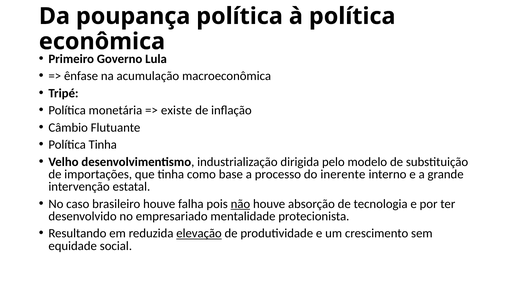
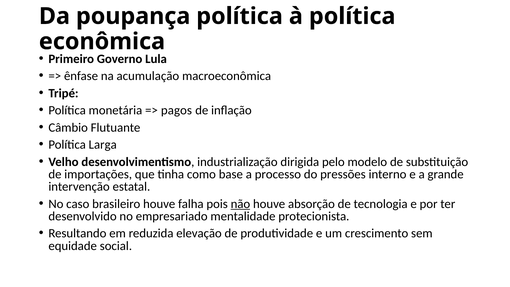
existe: existe -> pagos (176, 110)
Política Tinha: Tinha -> Larga (103, 145)
inerente: inerente -> pressões (343, 174)
elevação underline: present -> none (199, 233)
